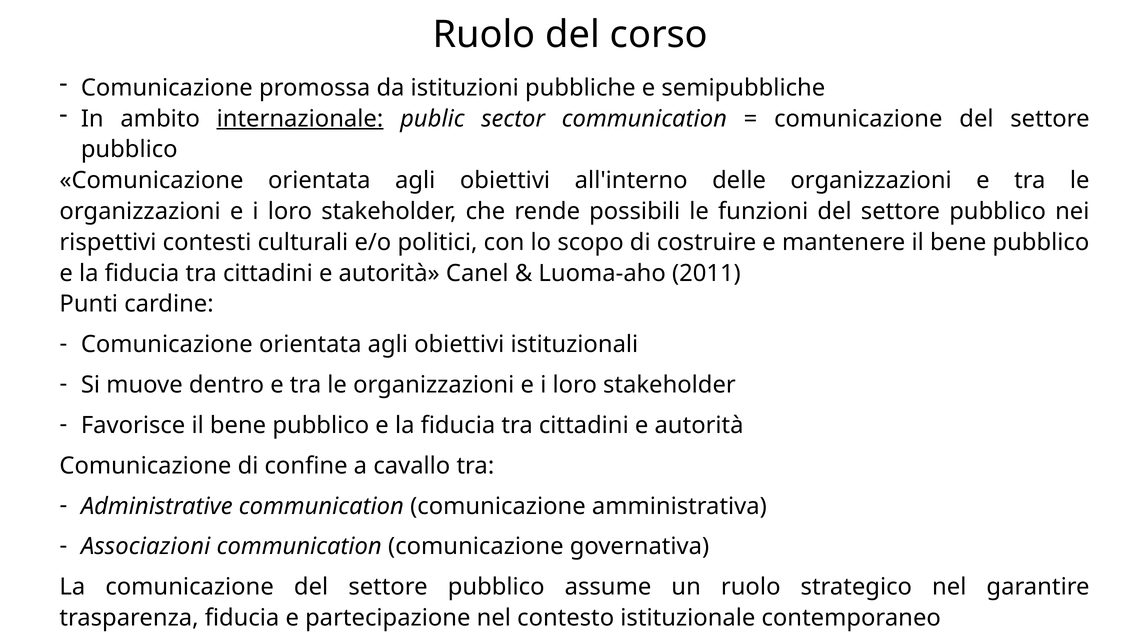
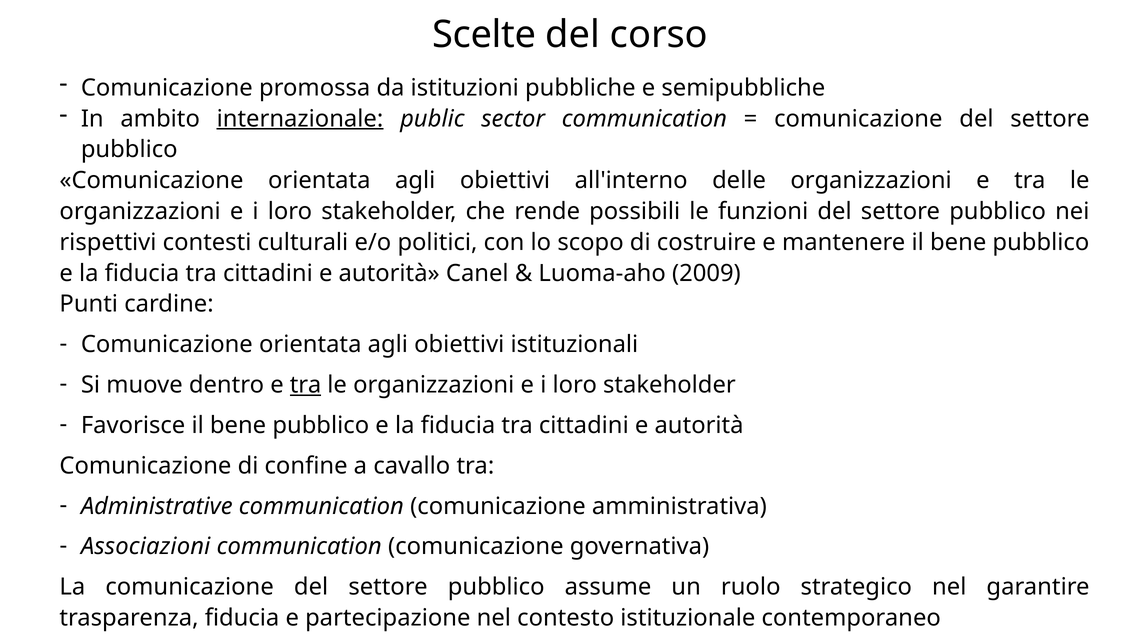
Ruolo: Ruolo -> Scelte (484, 35)
2011: 2011 -> 2009 (706, 273)
tra underline: none -> present (306, 385)
